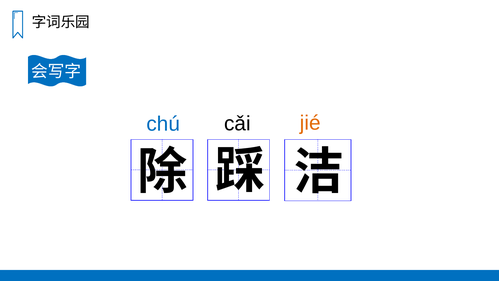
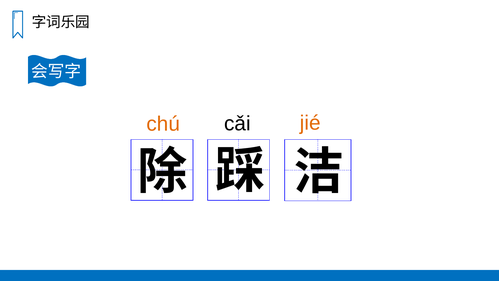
chú colour: blue -> orange (163, 124)
